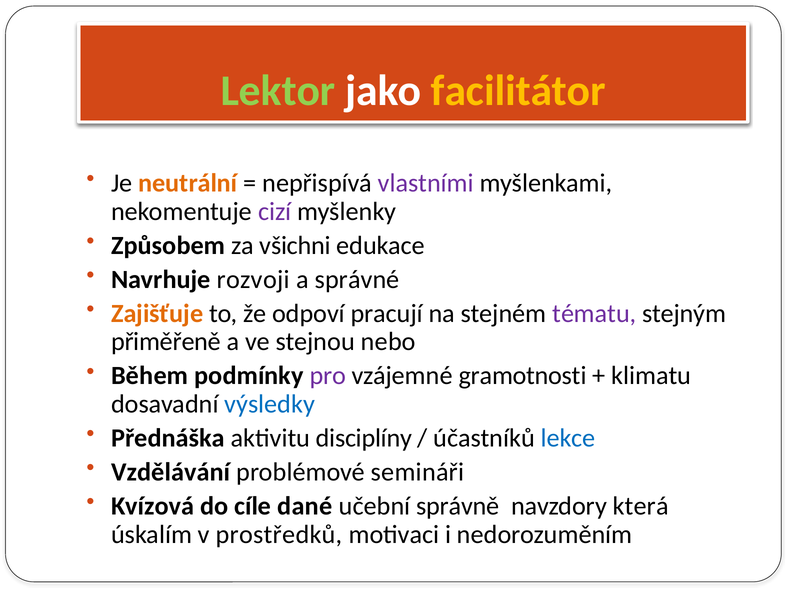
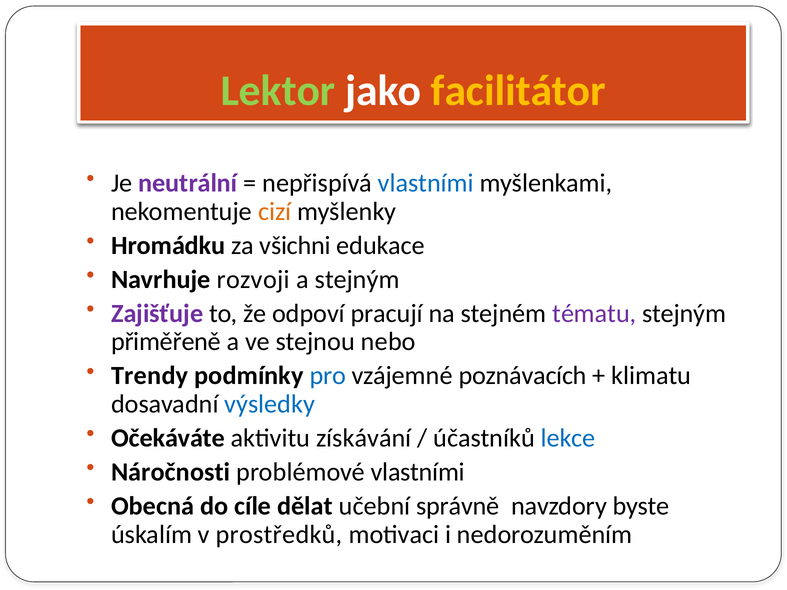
neutrální colour: orange -> purple (188, 183)
vlastními colour: purple -> blue (426, 183)
cizí colour: purple -> orange (275, 212)
Způsobem: Způsobem -> Hromádku (168, 246)
a správné: správné -> stejným (357, 280)
Zajišťuje colour: orange -> purple (157, 314)
Během: Během -> Trendy (150, 376)
pro colour: purple -> blue (328, 376)
gramotnosti: gramotnosti -> poznávacích (523, 376)
Přednáška: Přednáška -> Očekáváte (168, 438)
disciplíny: disciplíny -> získávání (364, 438)
Vzdělávání: Vzdělávání -> Náročnosti (171, 472)
problémové semináři: semináři -> vlastními (418, 472)
Kvízová: Kvízová -> Obecná (153, 506)
dané: dané -> dělat (305, 506)
která: která -> byste (641, 506)
